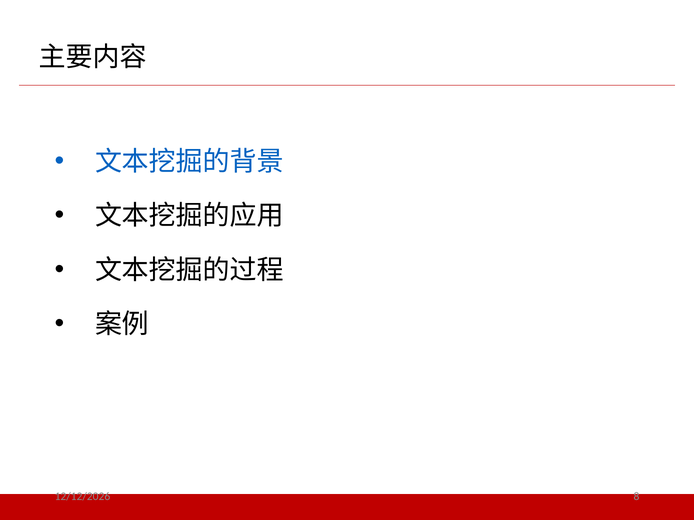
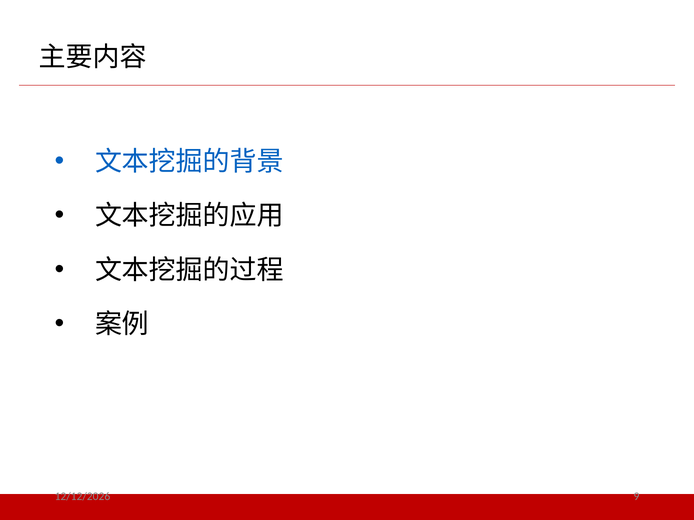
8: 8 -> 9 (636, 497)
